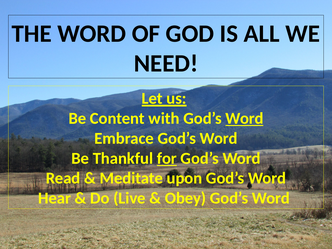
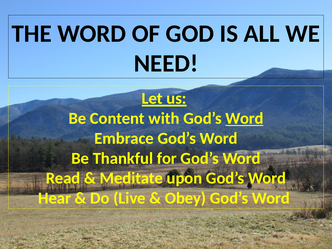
for underline: present -> none (167, 158)
